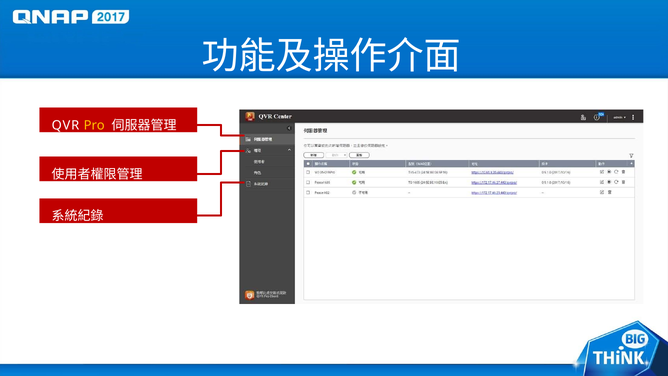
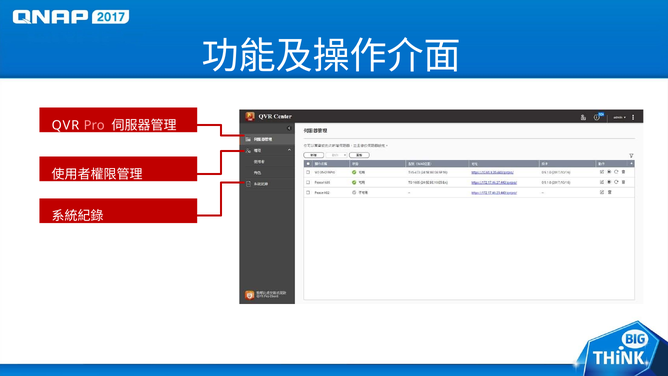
Pro colour: yellow -> pink (94, 125)
